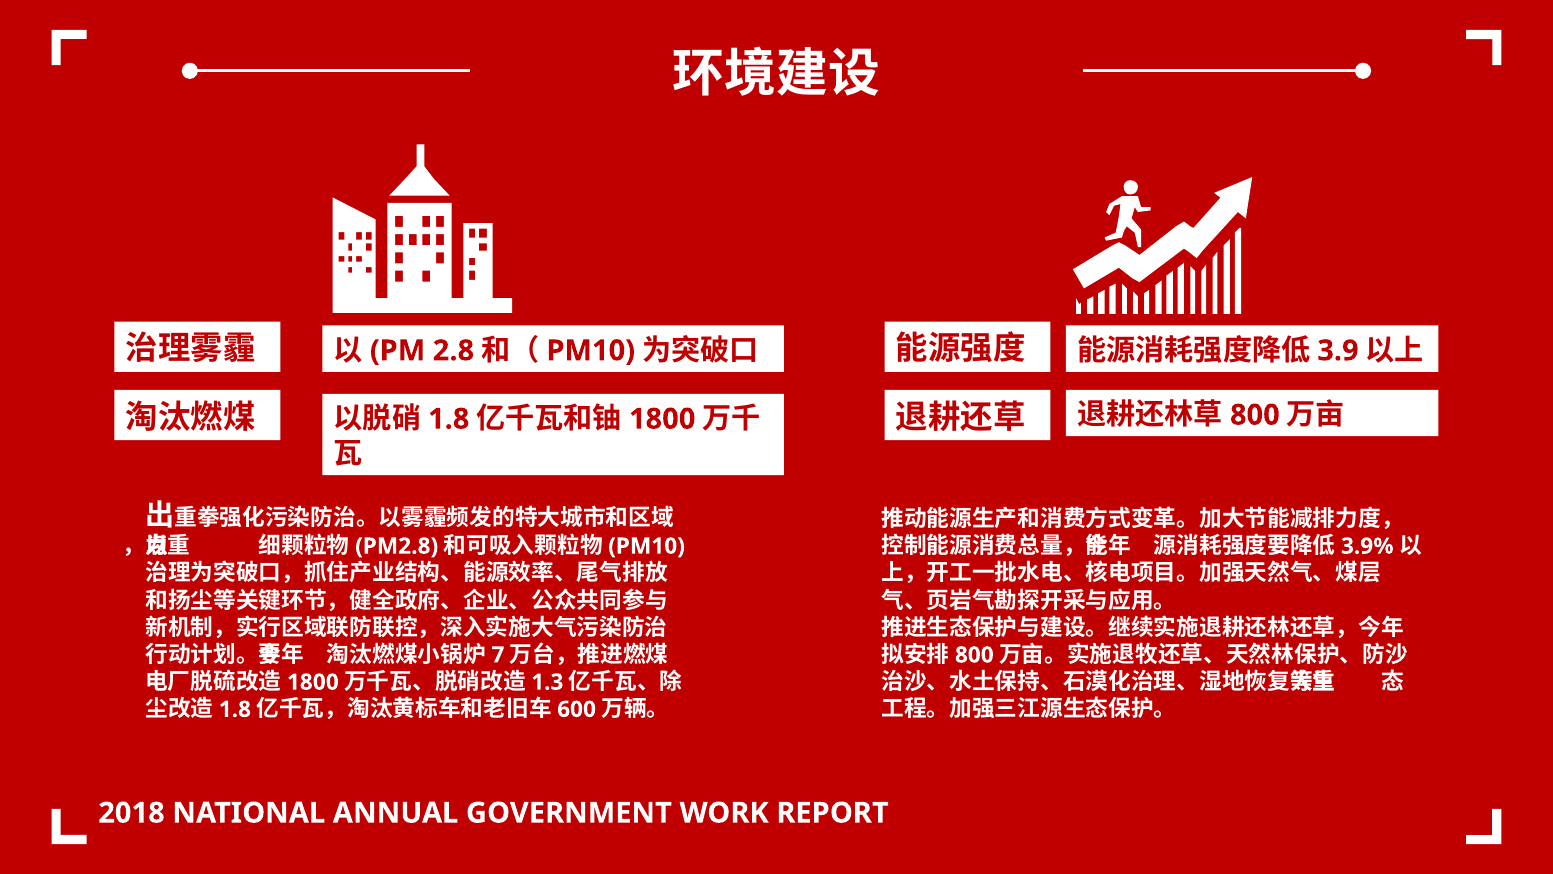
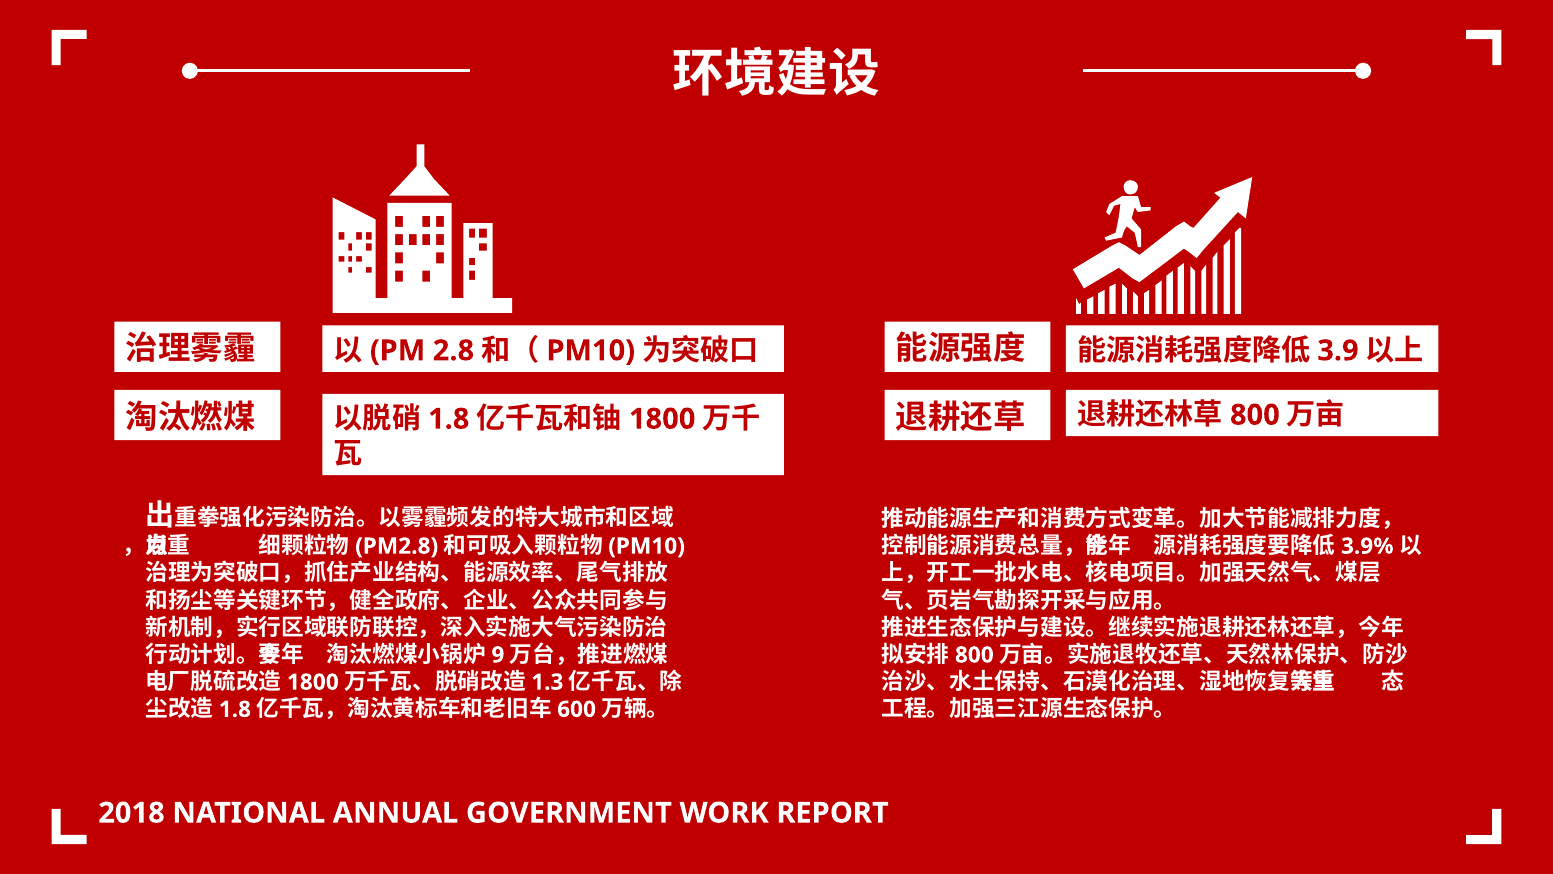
7: 7 -> 9 (498, 655)
